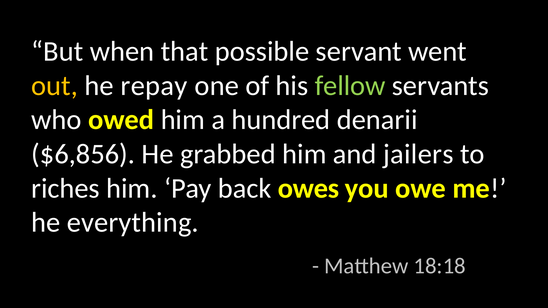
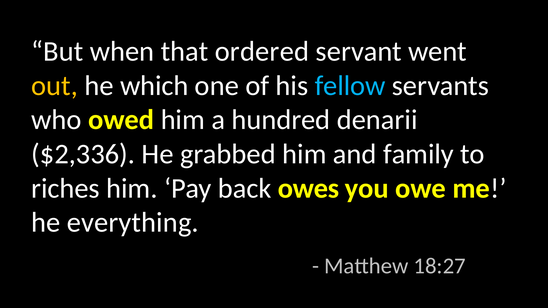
possible: possible -> ordered (262, 51)
repay: repay -> which (154, 86)
fellow colour: light green -> light blue (350, 86)
$6,856: $6,856 -> $2,336 (83, 154)
jailers: jailers -> family (418, 154)
18:18: 18:18 -> 18:27 (440, 266)
